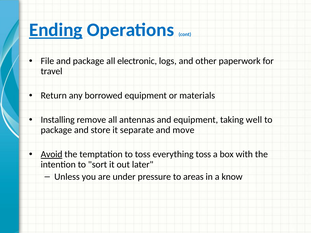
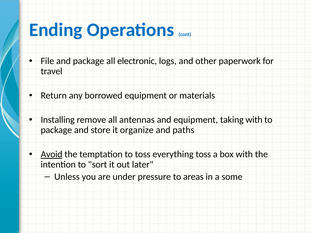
Ending underline: present -> none (56, 30)
taking well: well -> with (254, 120)
separate: separate -> organize (137, 130)
move: move -> paths (183, 130)
know: know -> some (232, 177)
